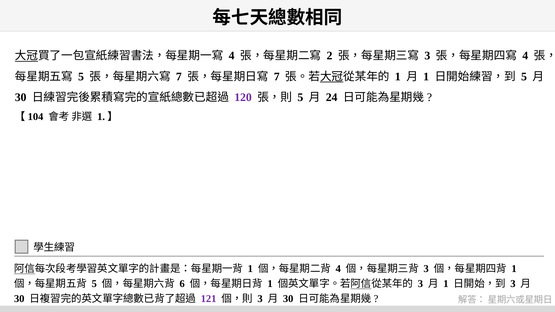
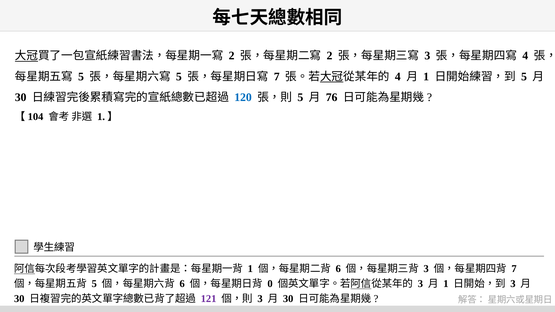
4: 4 -> 2 (232, 56)
7: 7 -> 5 (179, 77)
1: 1 -> 4 (398, 77)
120 colour: purple -> blue (243, 97)
24: 24 -> 76 (332, 97)
4: 4 -> 6 (338, 269)
1: 1 -> 7 (514, 269)
1: 1 -> 0 (270, 284)
